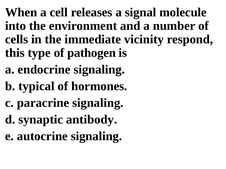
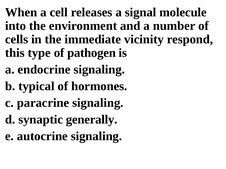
antibody: antibody -> generally (92, 120)
